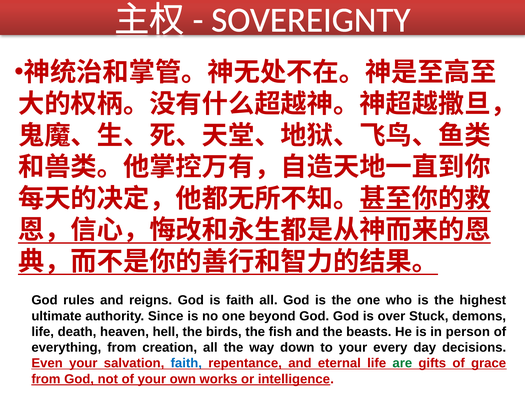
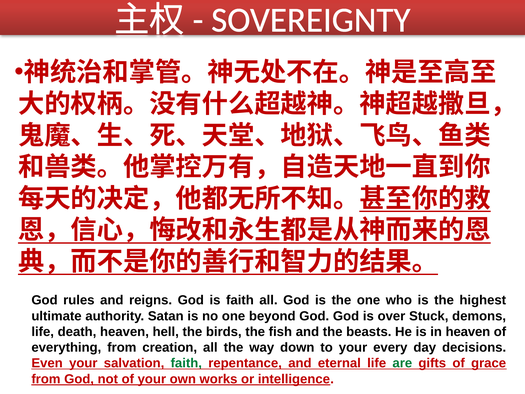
Since: Since -> Satan (166, 316)
in person: person -> heaven (468, 332)
faith colour: blue -> green (186, 363)
